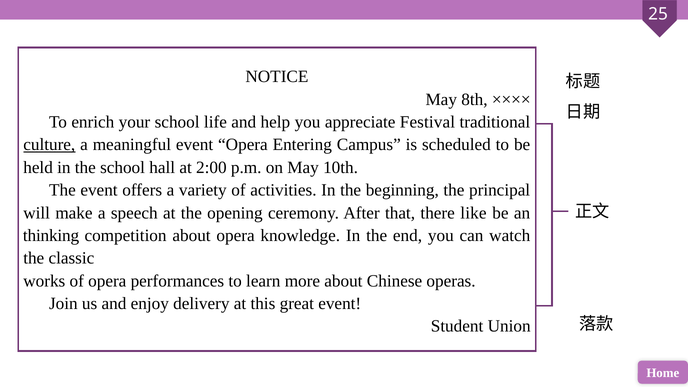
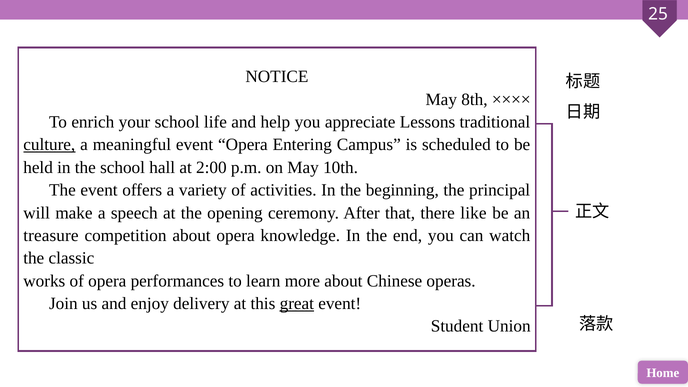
Festival: Festival -> Lessons (428, 122)
thinking: thinking -> treasure (51, 236)
great underline: none -> present (297, 304)
